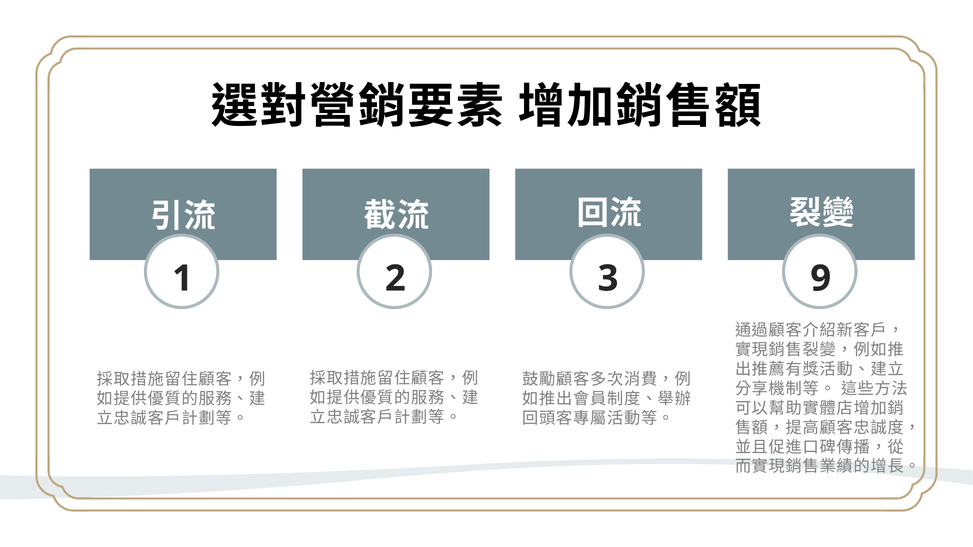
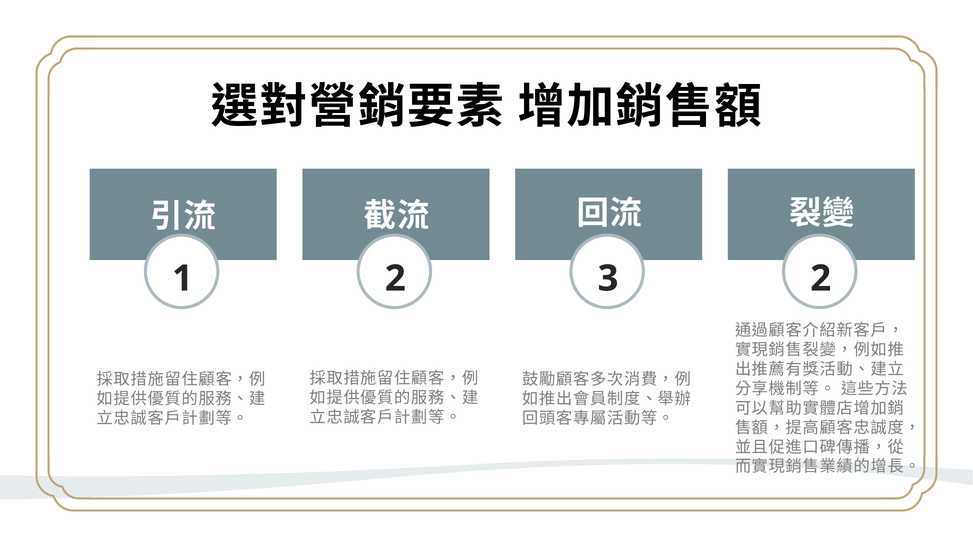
3 9: 9 -> 2 (821, 279)
